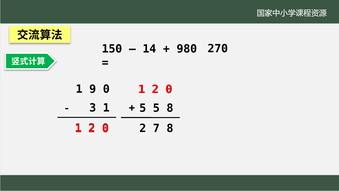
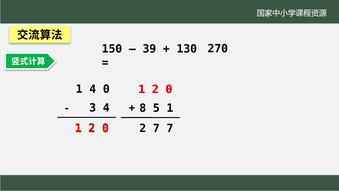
14: 14 -> 39 (149, 49)
980: 980 -> 130 (187, 49)
1 9: 9 -> 4 (93, 89)
3 1: 1 -> 4 (106, 108)
5: 5 -> 8 (143, 108)
5 8: 8 -> 1 (170, 108)
7 8: 8 -> 7 (170, 128)
